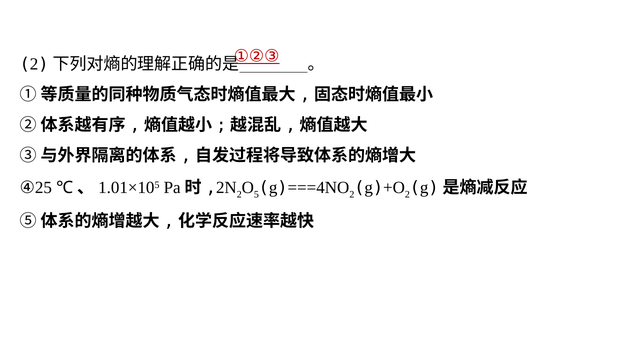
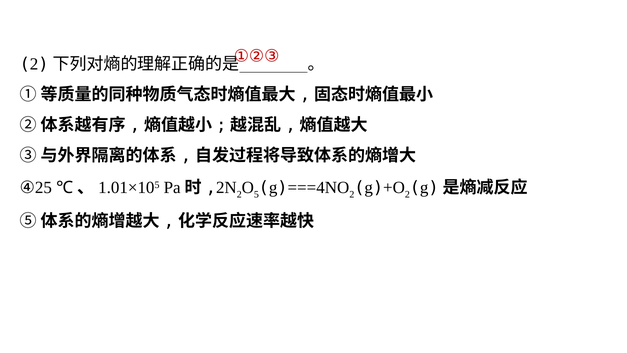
①②③ underline: present -> none (257, 56)
